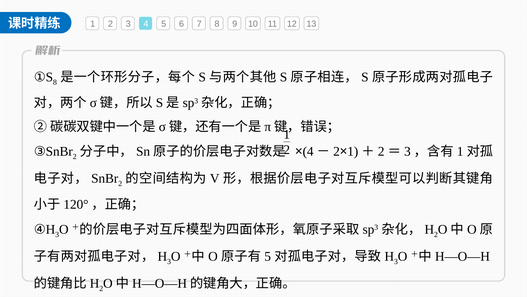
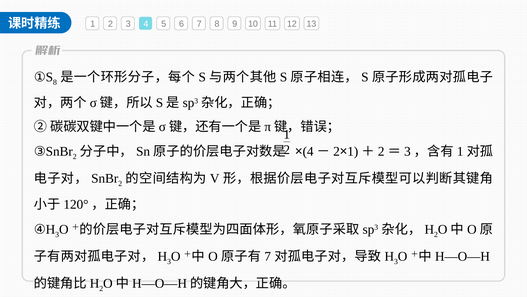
5: 5 -> 7 (268, 256)
